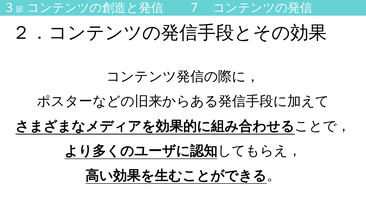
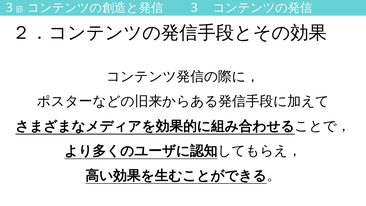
7: 7 -> 3 (194, 8)
